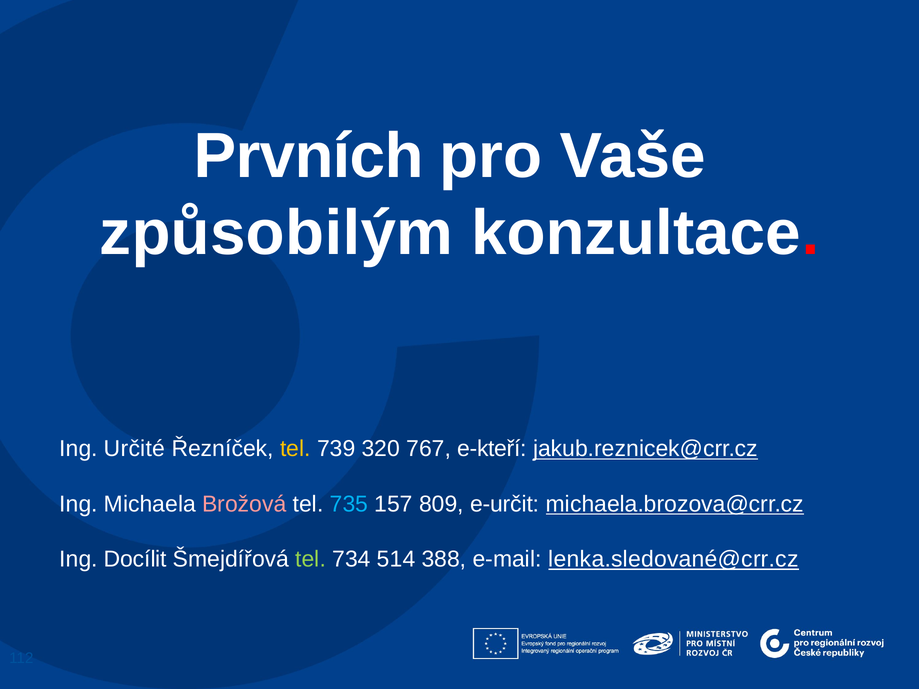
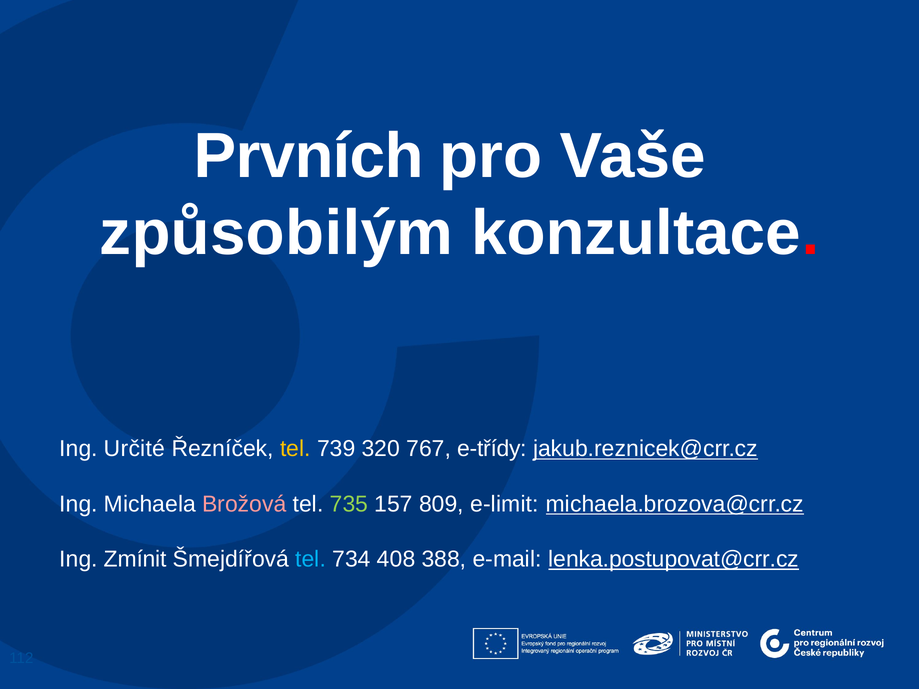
e-kteří: e-kteří -> e-třídy (492, 449)
735 colour: light blue -> light green (349, 504)
e-určit: e-určit -> e-limit (505, 504)
Docílit: Docílit -> Zmínit (135, 559)
tel colour: light green -> light blue (311, 559)
514: 514 -> 408 (396, 559)
lenka.sledované@crr.cz: lenka.sledované@crr.cz -> lenka.postupovat@crr.cz (674, 559)
